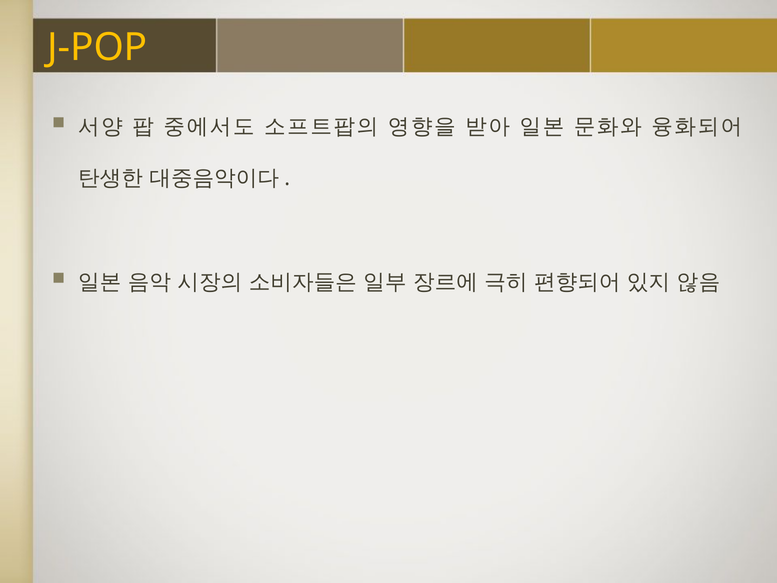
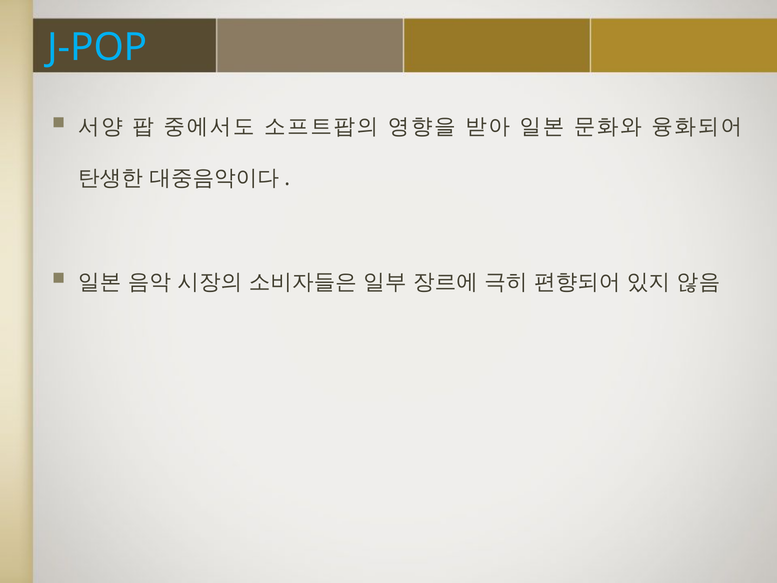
J-POP colour: yellow -> light blue (97, 47)
